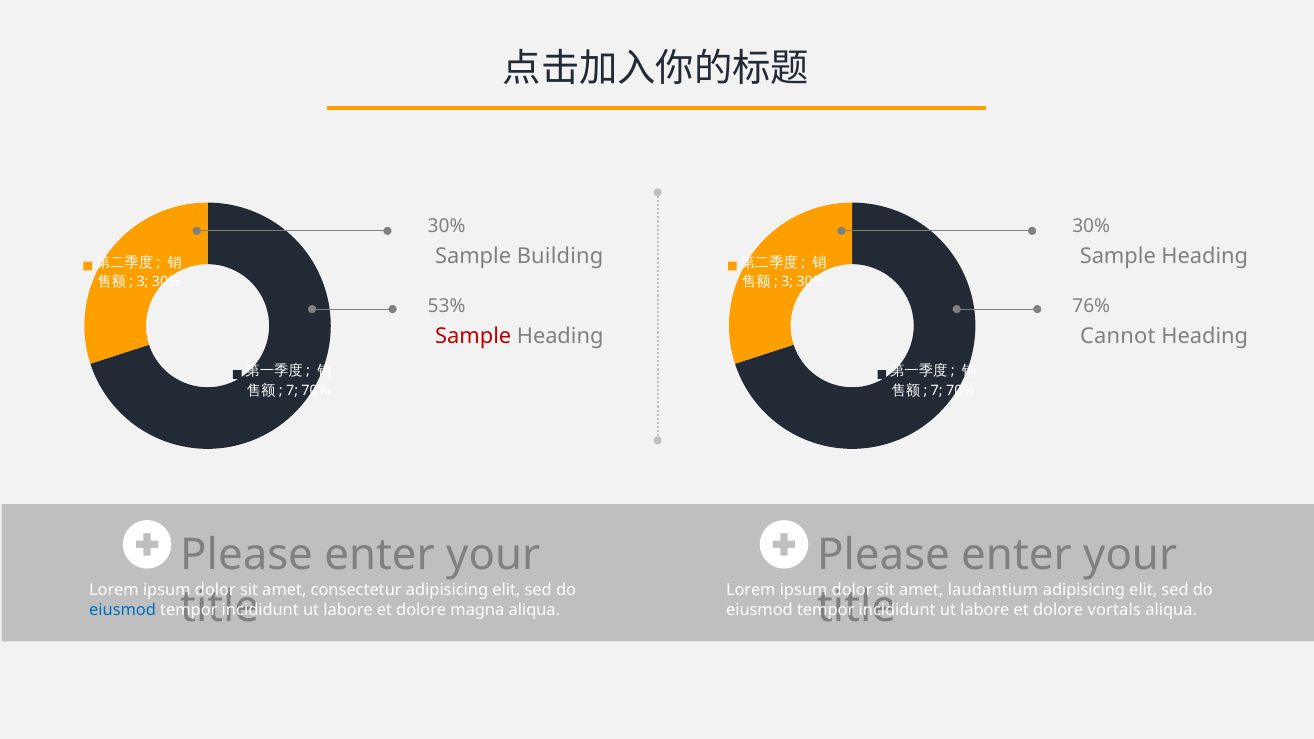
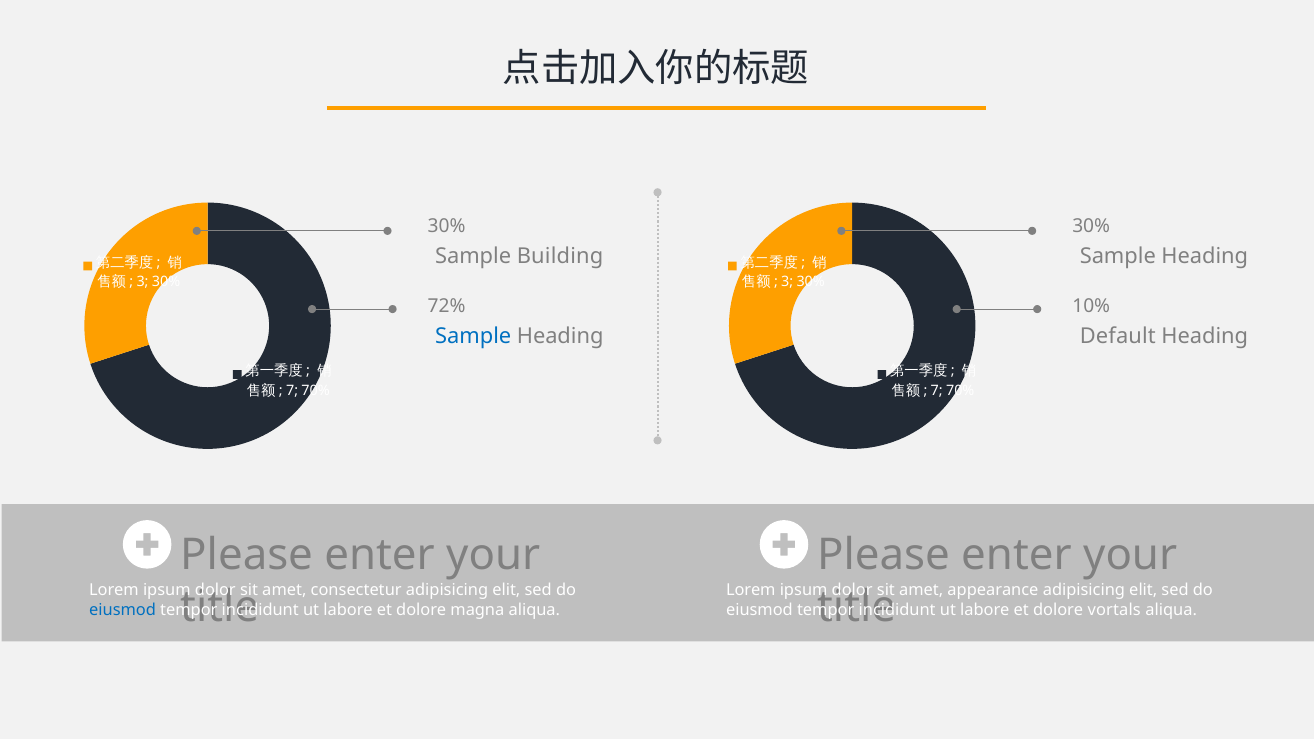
53%: 53% -> 72% (447, 307)
76%: 76% -> 10% (1091, 307)
Sample colour: red -> blue (473, 336)
Cannot: Cannot -> Default (1118, 336)
laudantium: laudantium -> appearance (993, 591)
